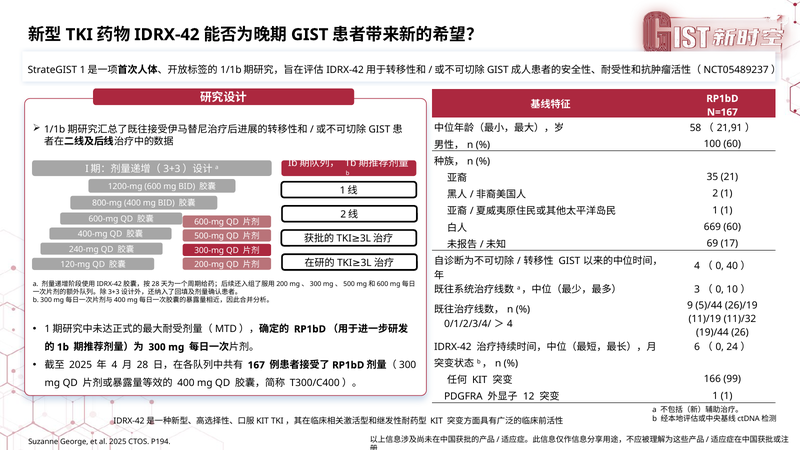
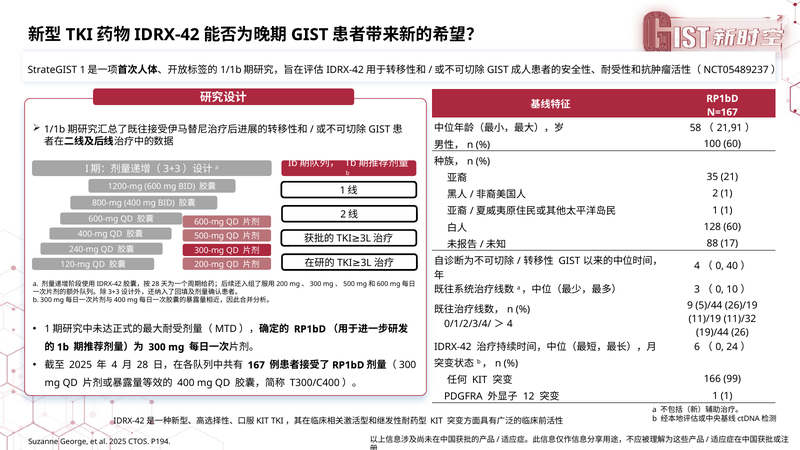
669: 669 -> 128 (712, 227)
69: 69 -> 88 (712, 243)
